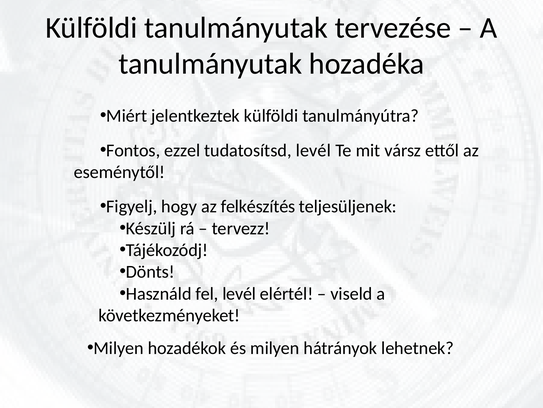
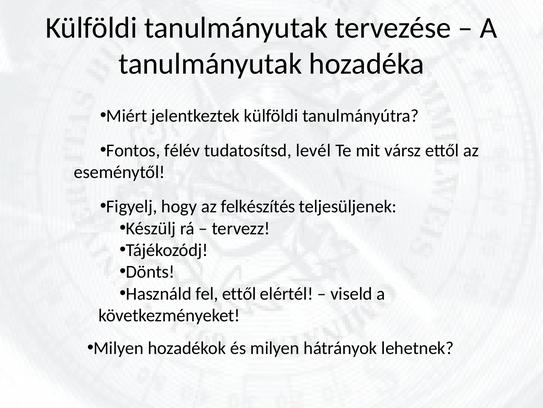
ezzel: ezzel -> félév (182, 150)
fel levél: levél -> ettől (239, 293)
